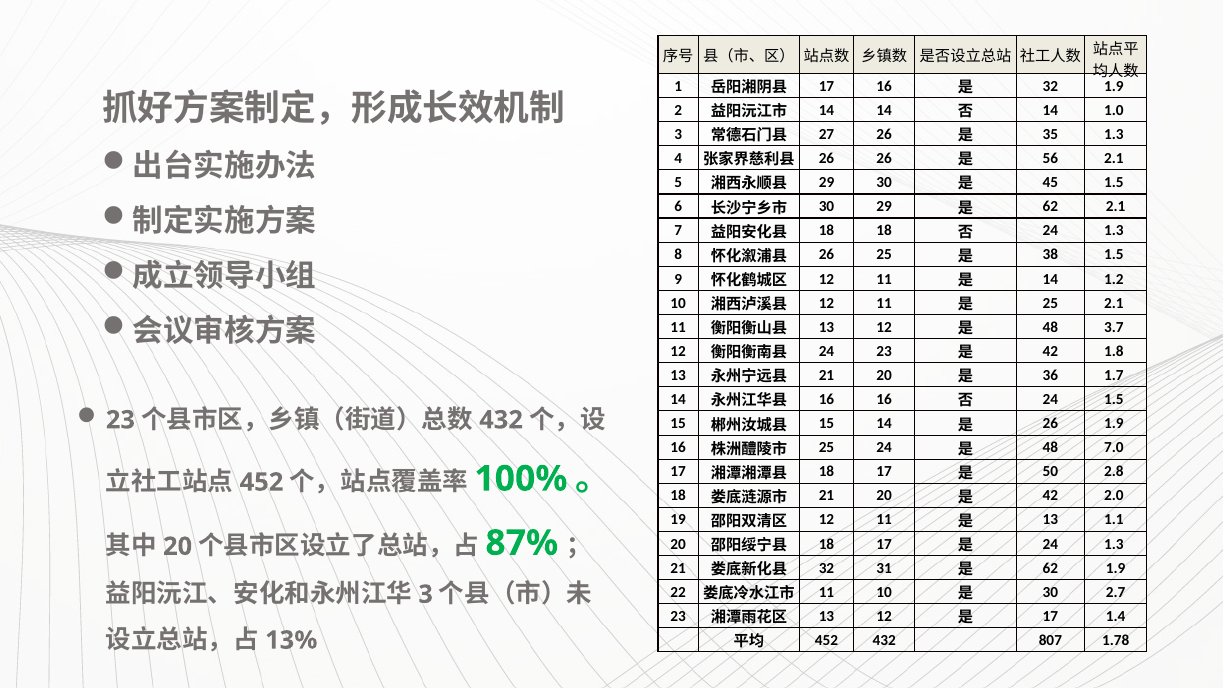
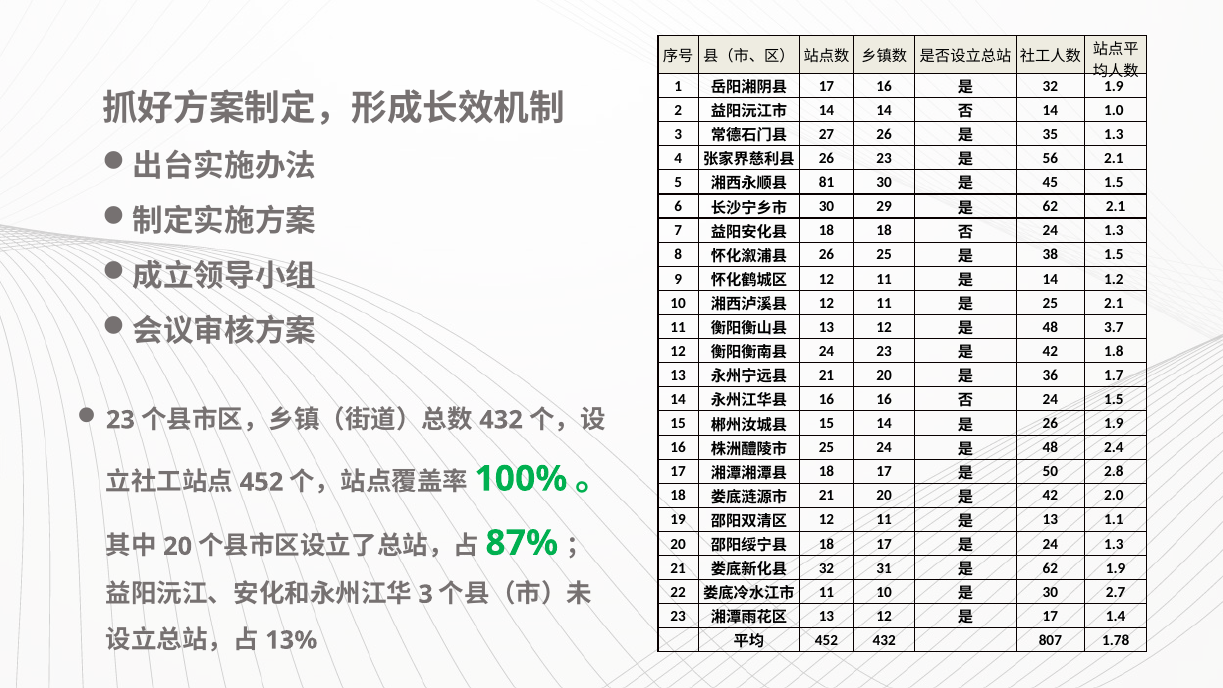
26 26: 26 -> 23 (884, 158)
29: 29 -> 81 (827, 182)
7.0: 7.0 -> 2.4 (1114, 448)
